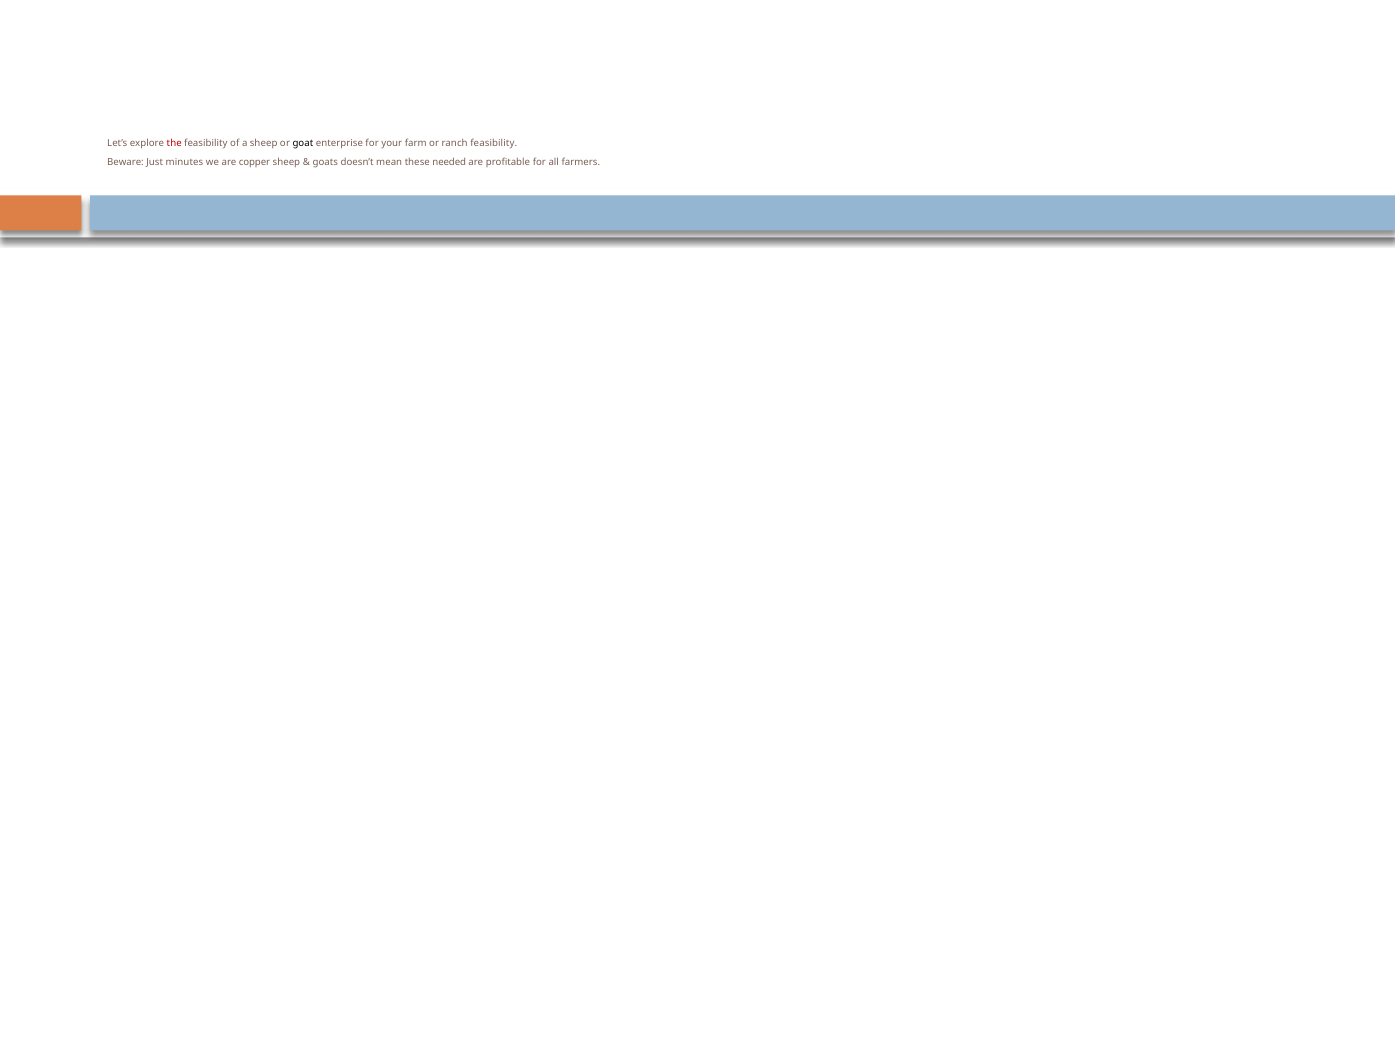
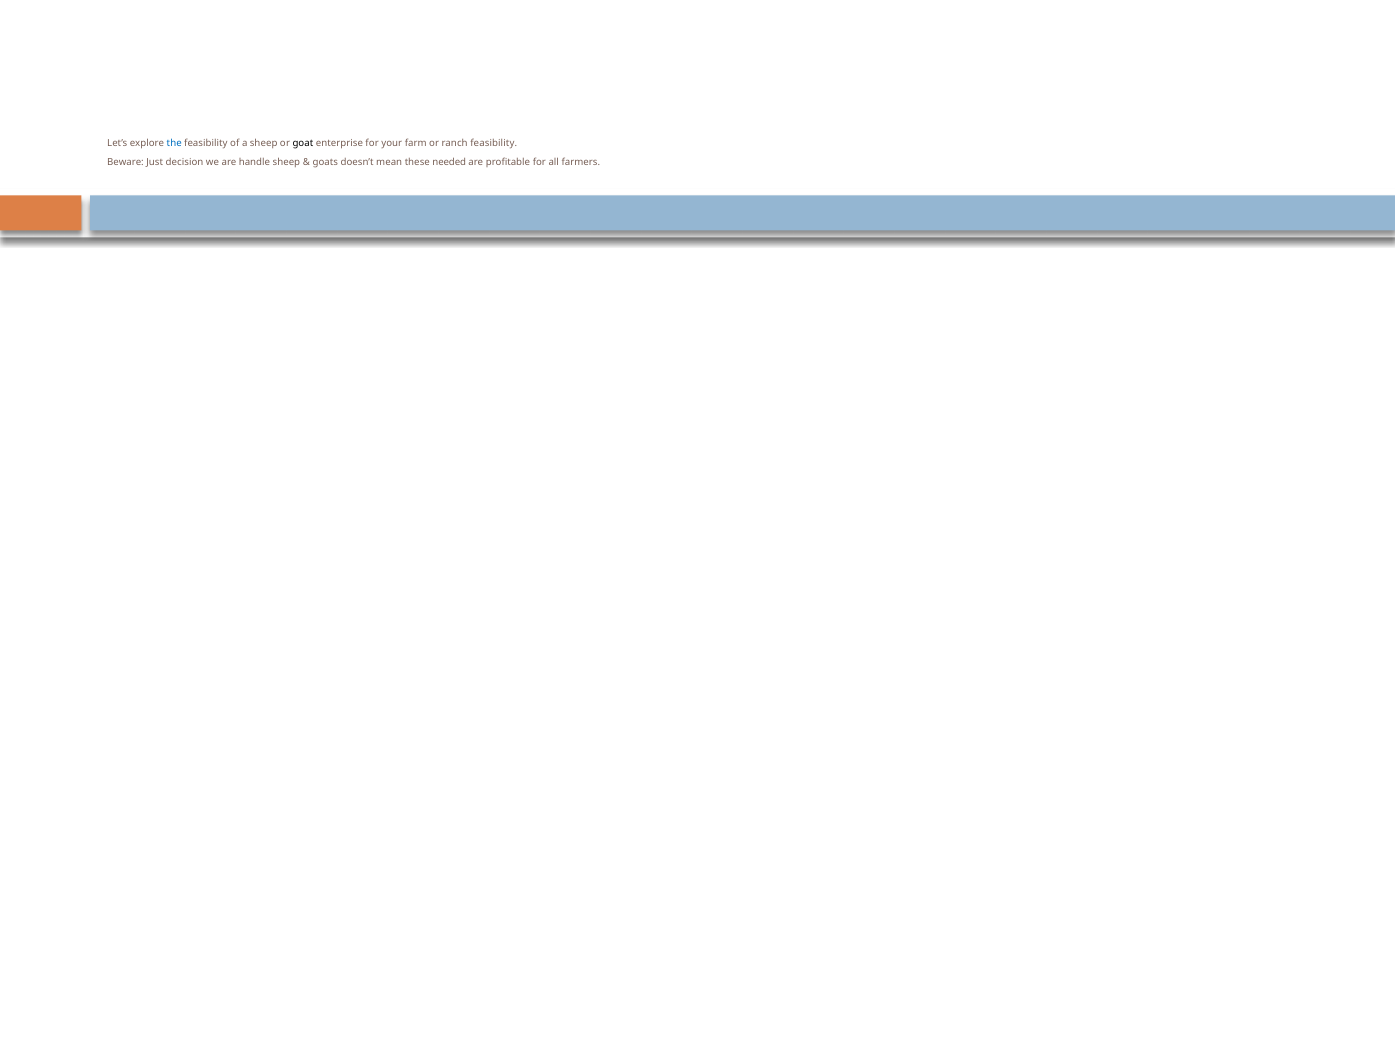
the colour: red -> blue (174, 143)
minutes: minutes -> decision (185, 162)
copper: copper -> handle (254, 162)
